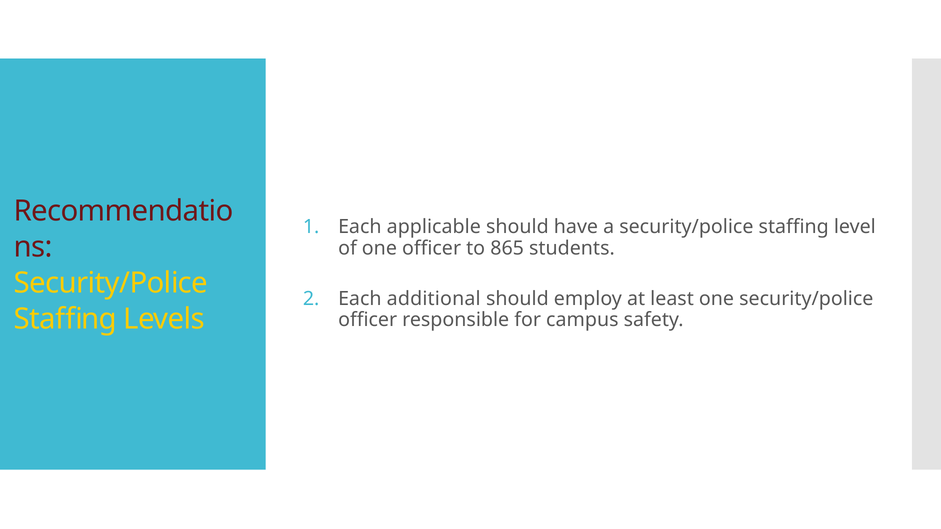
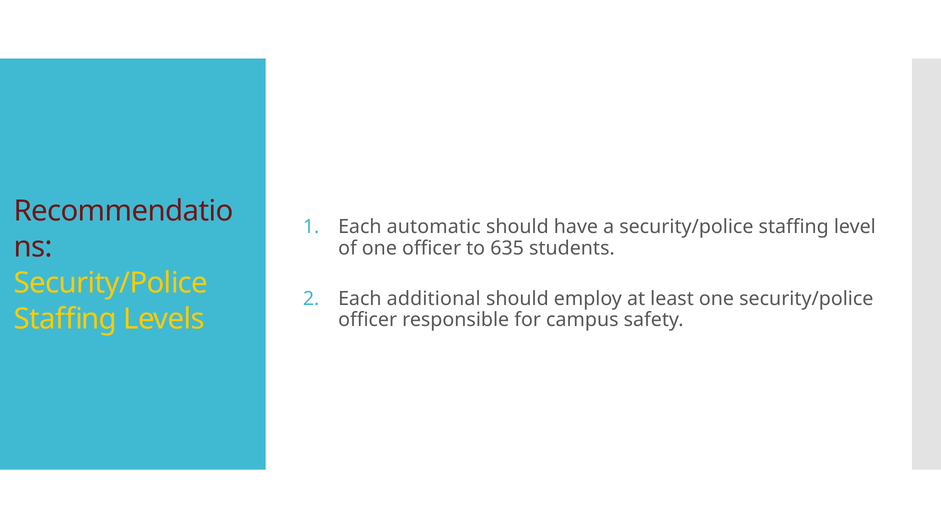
applicable: applicable -> automatic (434, 227)
865: 865 -> 635 (507, 248)
